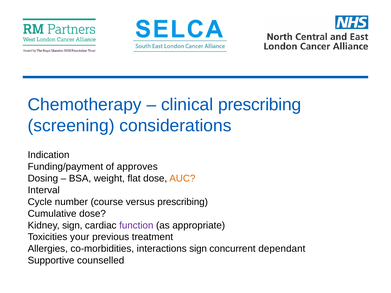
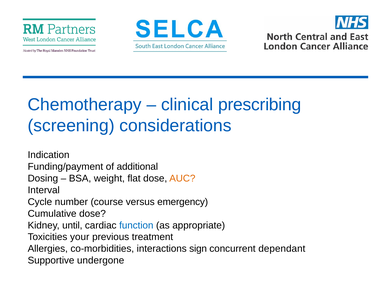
approves: approves -> additional (137, 167)
versus prescribing: prescribing -> emergency (183, 202)
Kidney sign: sign -> until (72, 225)
function colour: purple -> blue (136, 225)
counselled: counselled -> undergone (101, 261)
